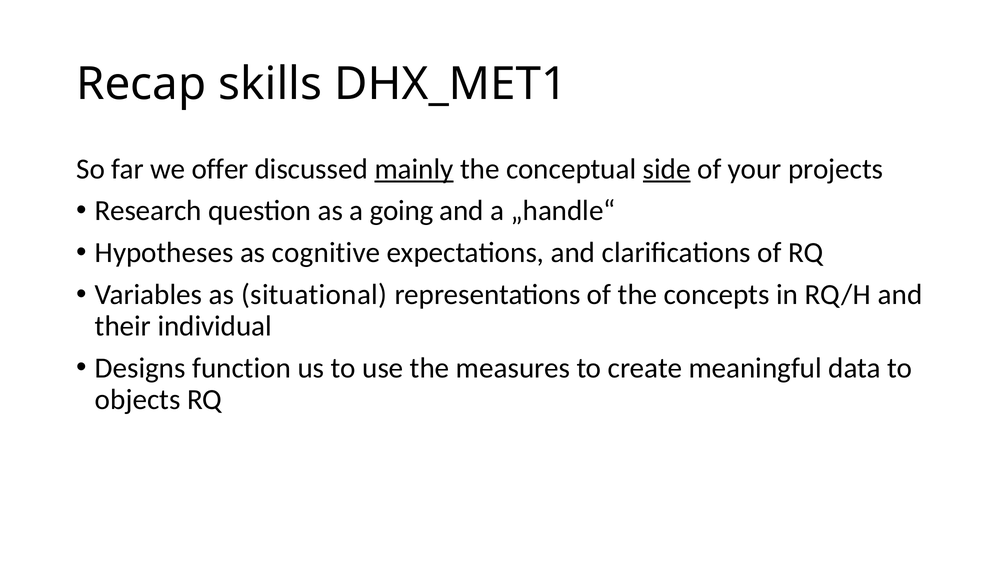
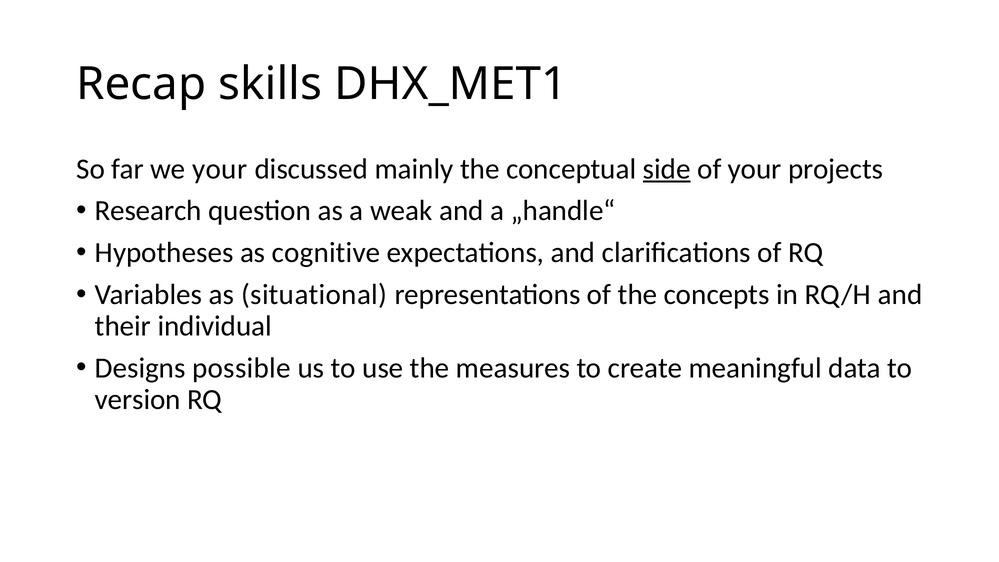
we offer: offer -> your (220, 169)
mainly underline: present -> none (414, 169)
going: going -> weak (401, 211)
function: function -> possible (241, 368)
objects: objects -> version (138, 399)
